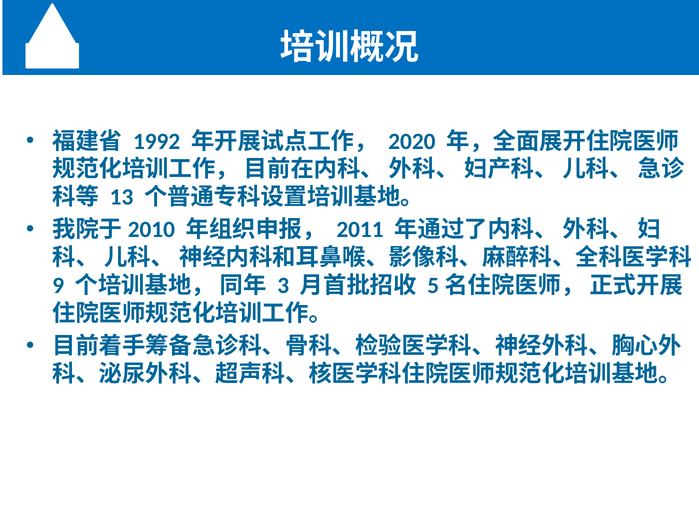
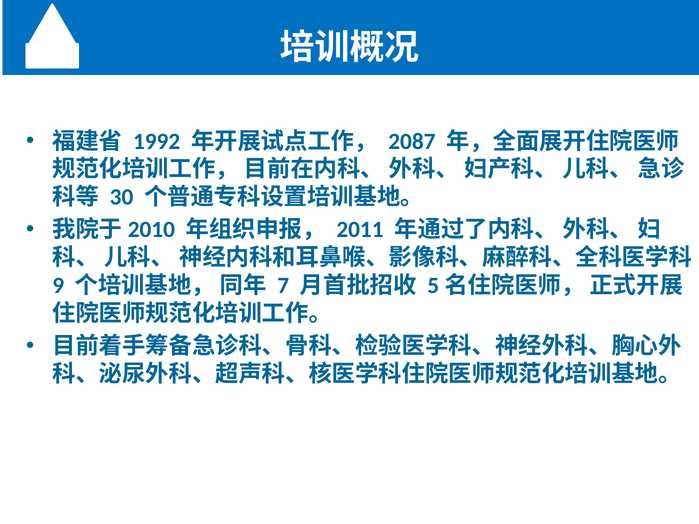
2020: 2020 -> 2087 (412, 141)
13: 13 -> 30 (122, 197)
3: 3 -> 7 (283, 286)
